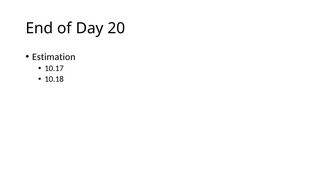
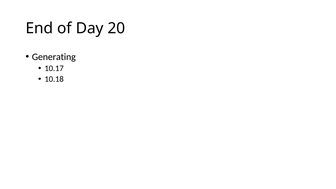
Estimation: Estimation -> Generating (54, 57)
